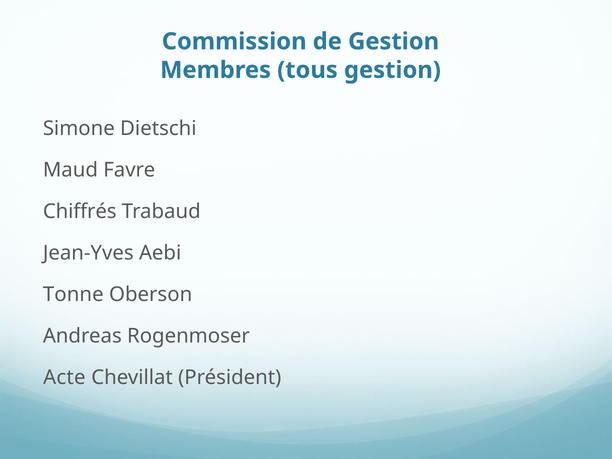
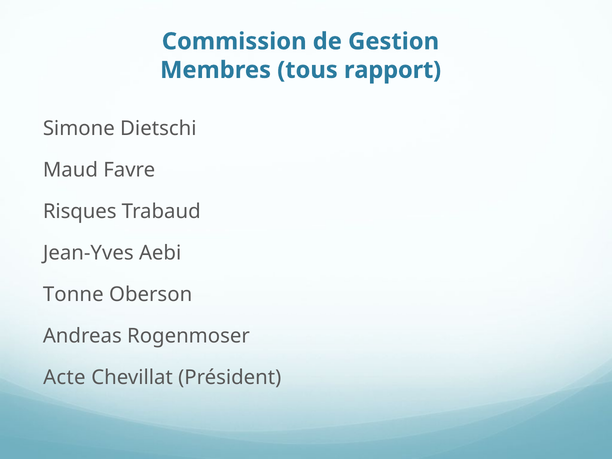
tous gestion: gestion -> rapport (393, 70)
Chiffrés: Chiffrés -> Risques (80, 212)
